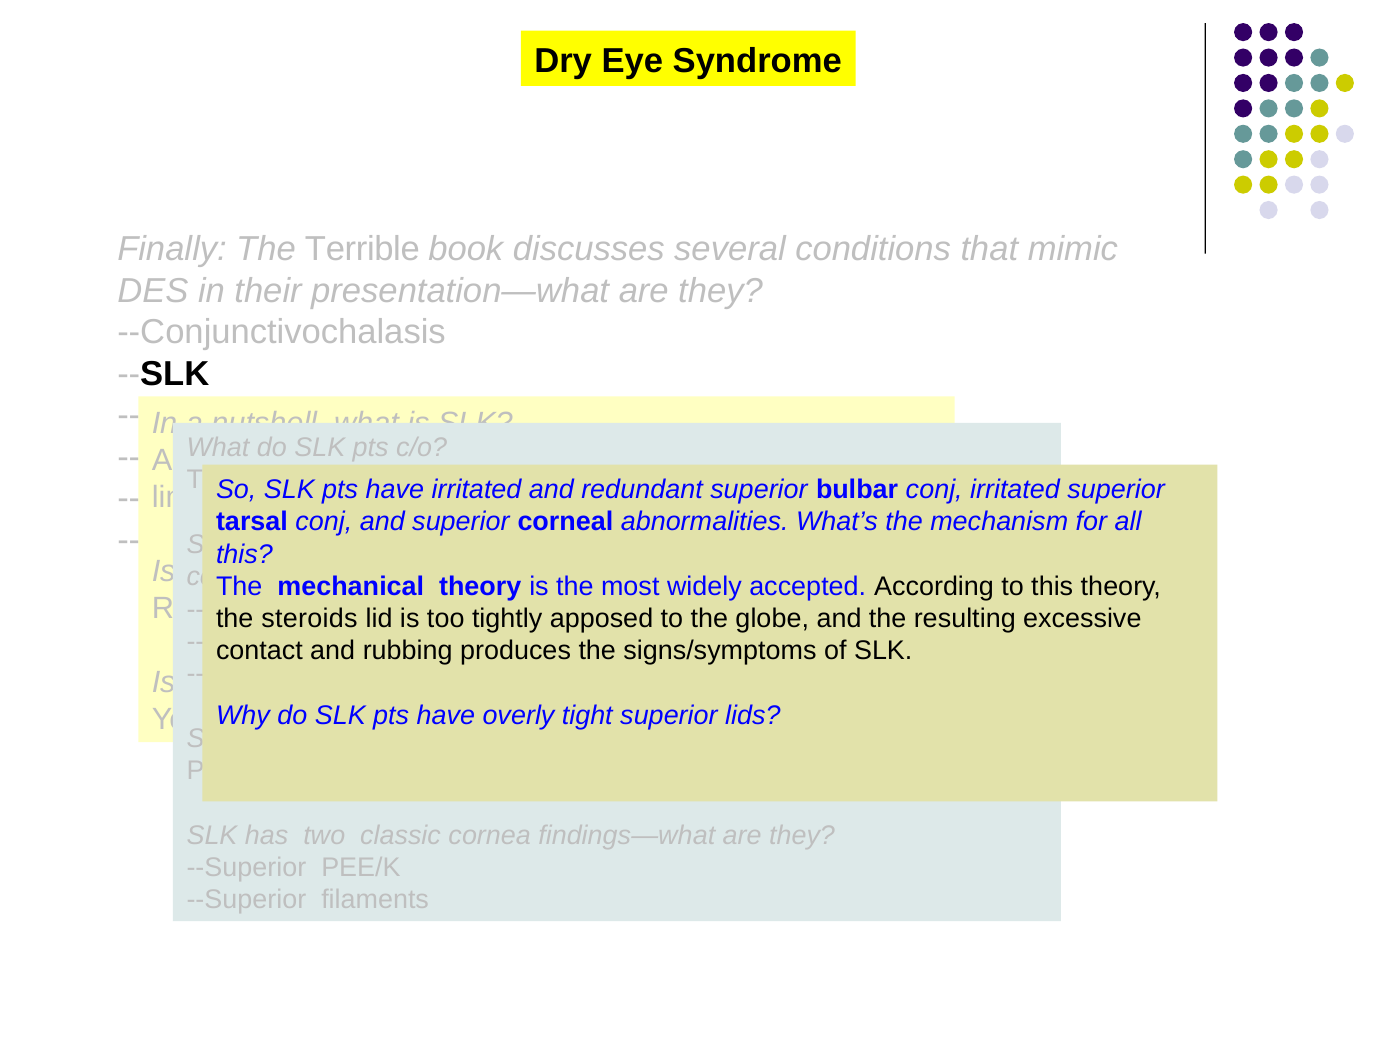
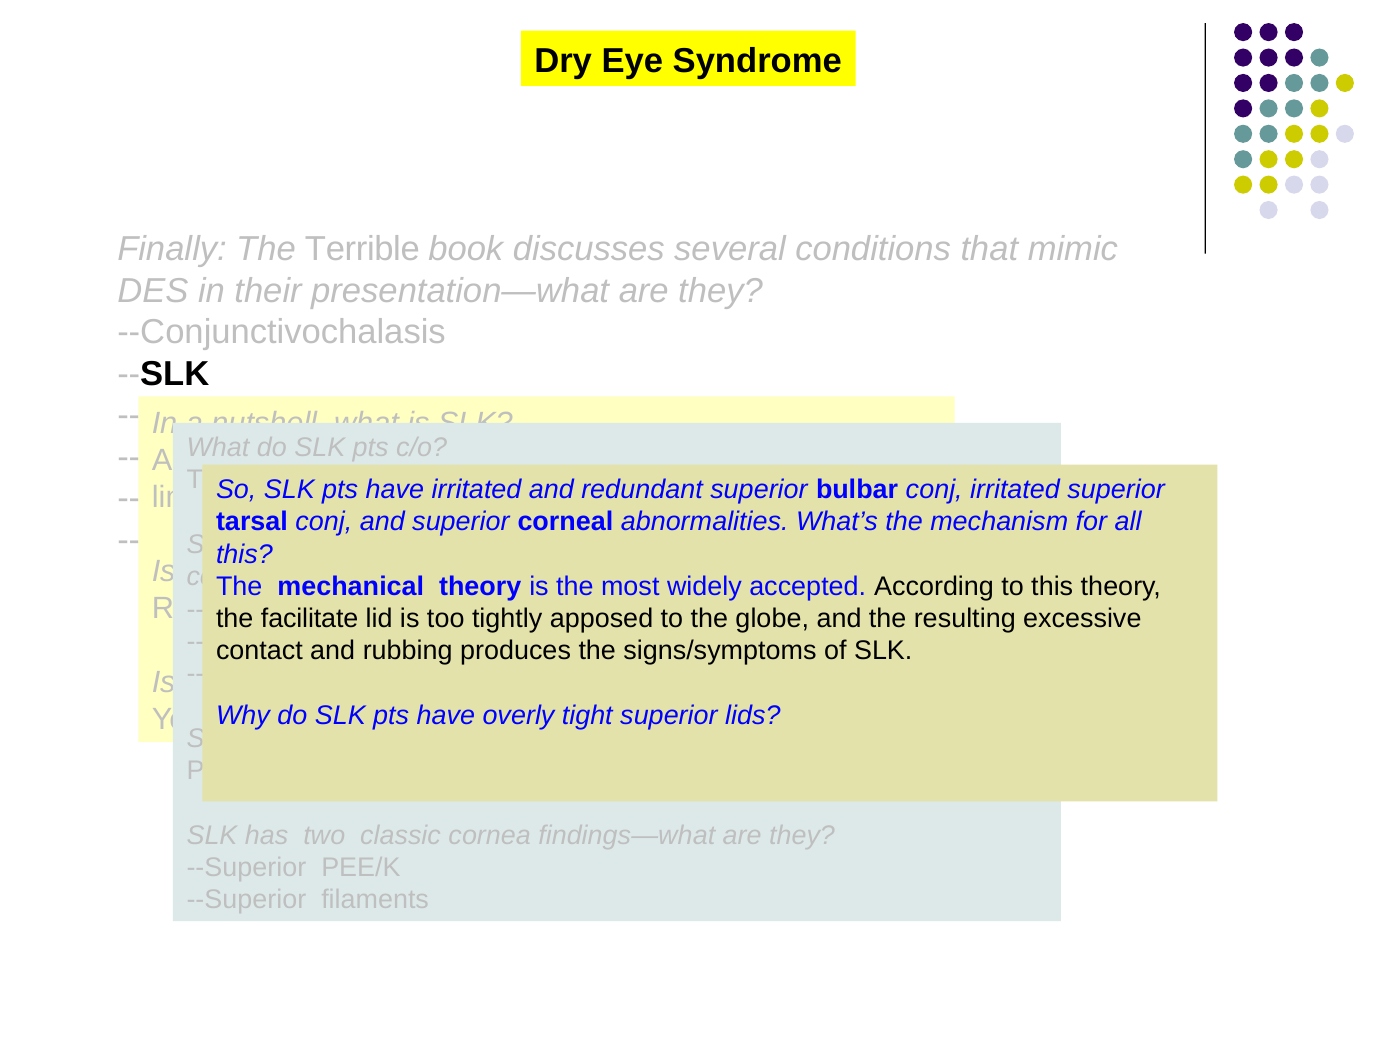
steroids: steroids -> facilitate (310, 619)
